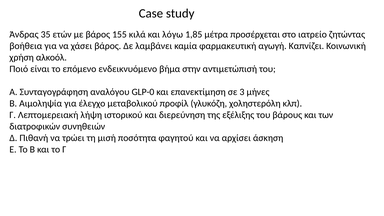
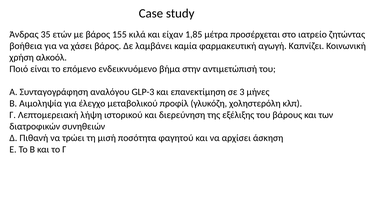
λόγω: λόγω -> είχαν (173, 34)
GLP-0: GLP-0 -> GLP-3 (143, 92)
